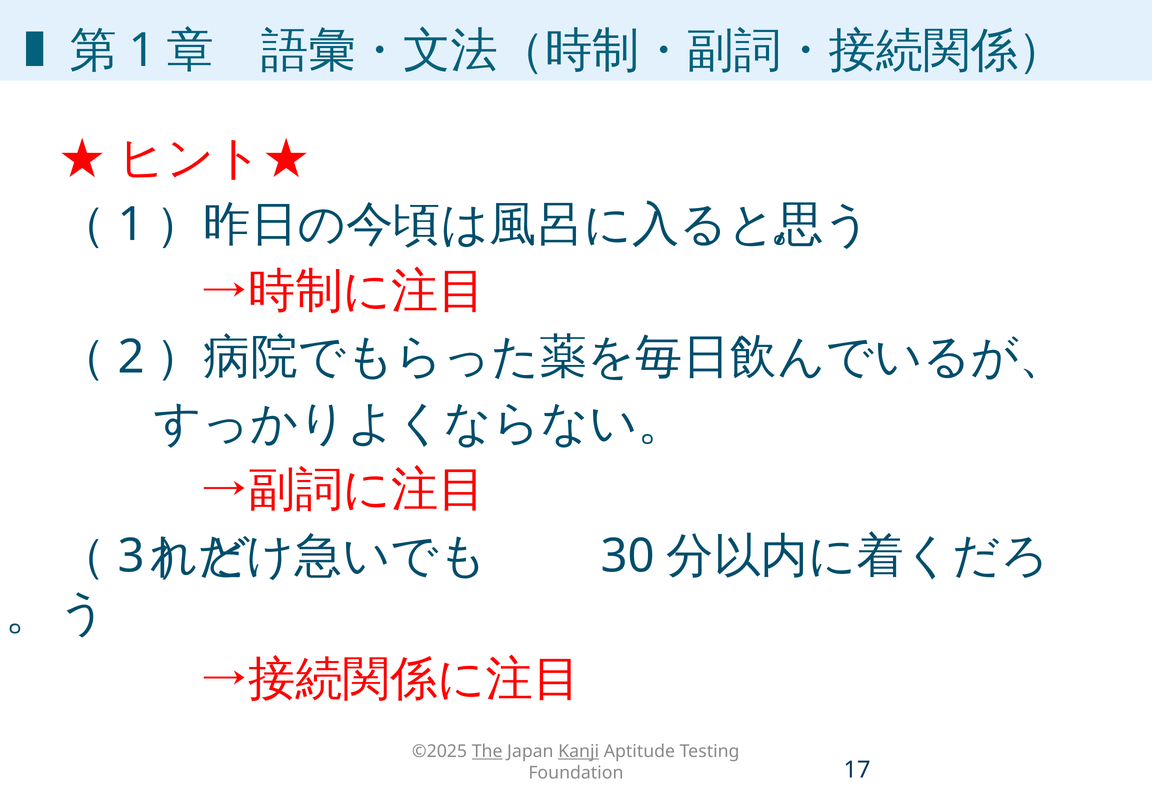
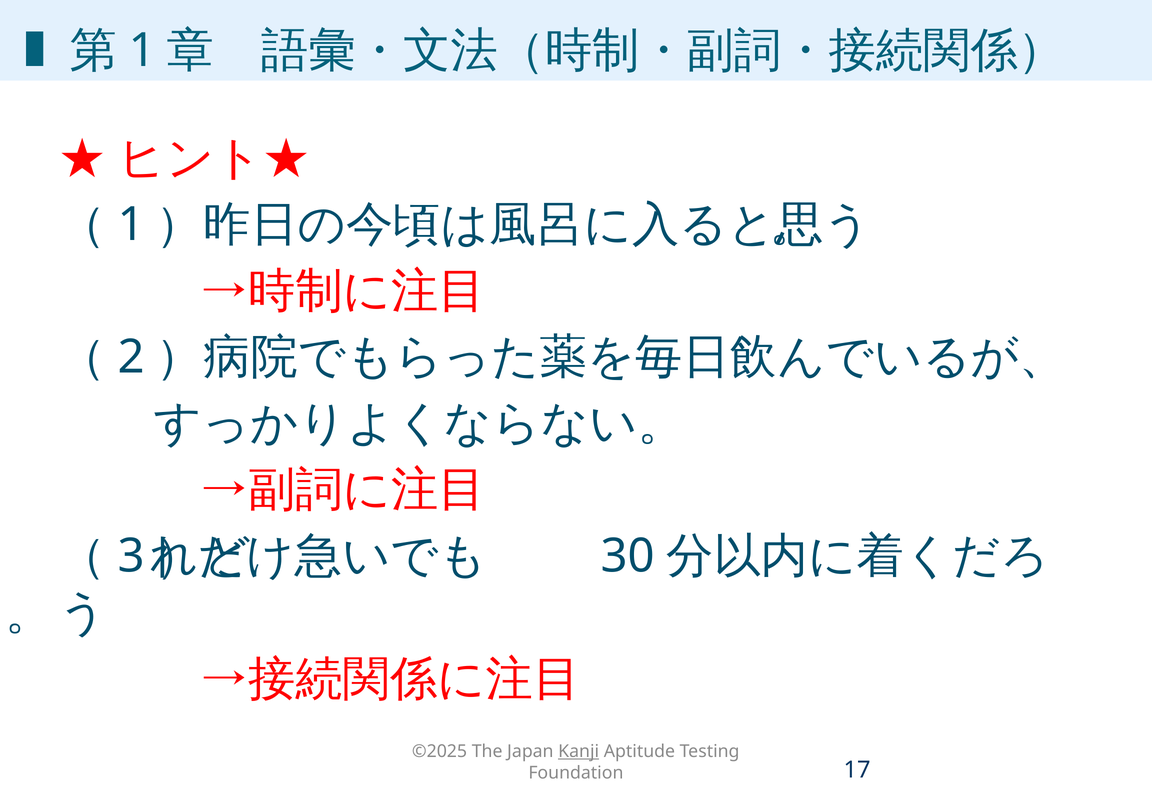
The underline: present -> none (487, 751)
